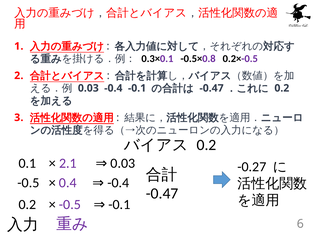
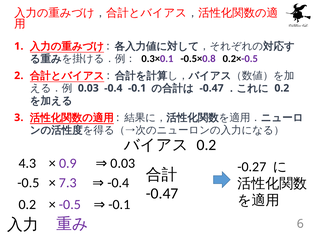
0.1: 0.1 -> 4.3 (27, 164)
2.1: 2.1 -> 0.9 (68, 164)
0.4: 0.4 -> 7.3 (68, 183)
